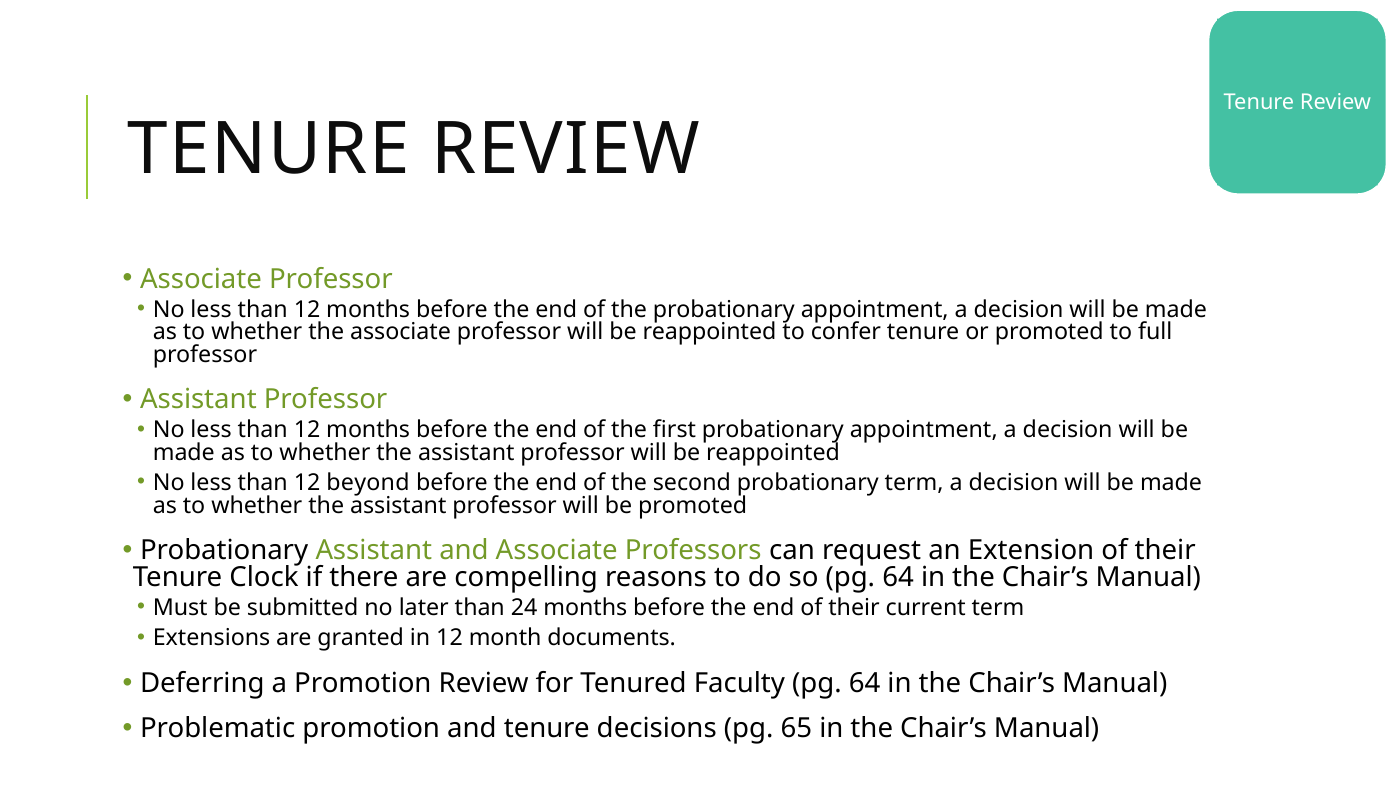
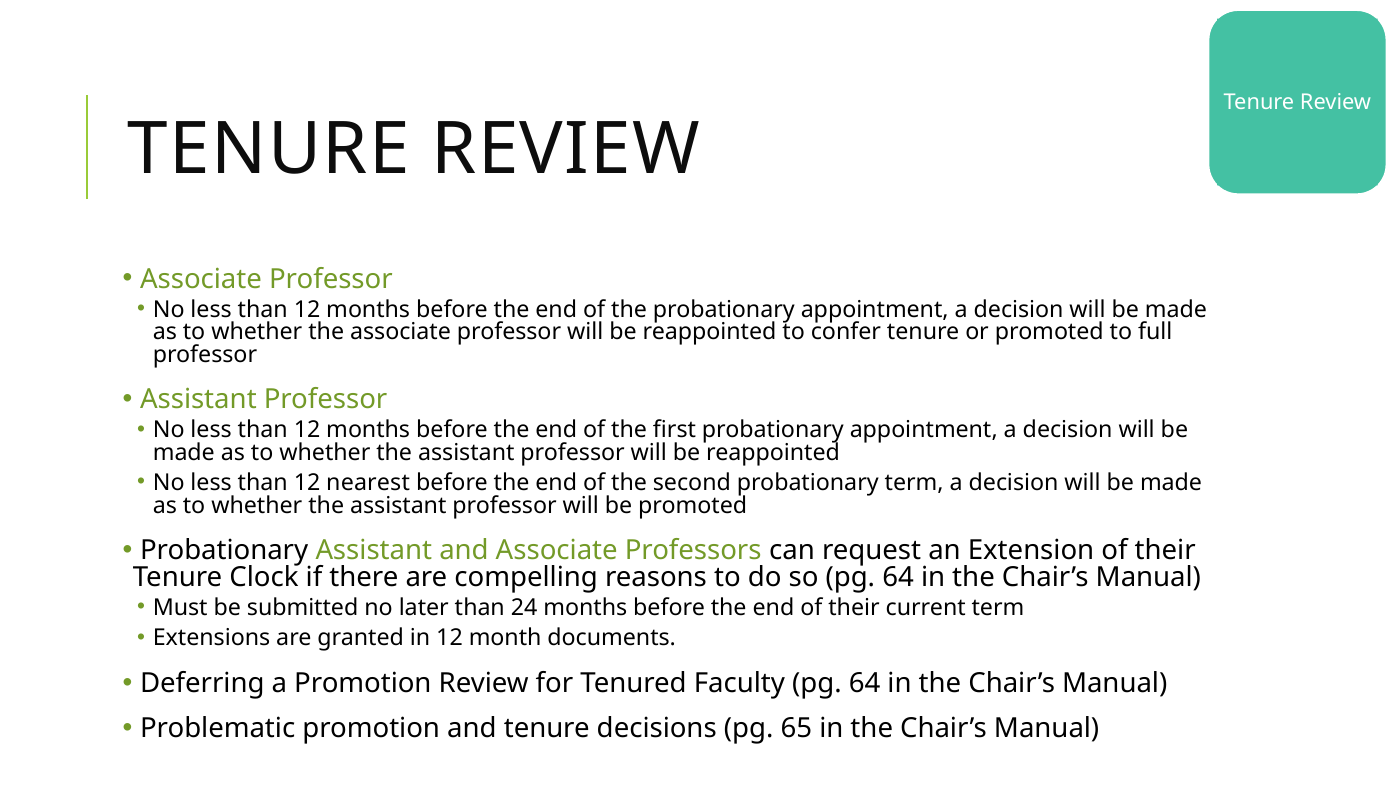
beyond: beyond -> nearest (368, 483)
